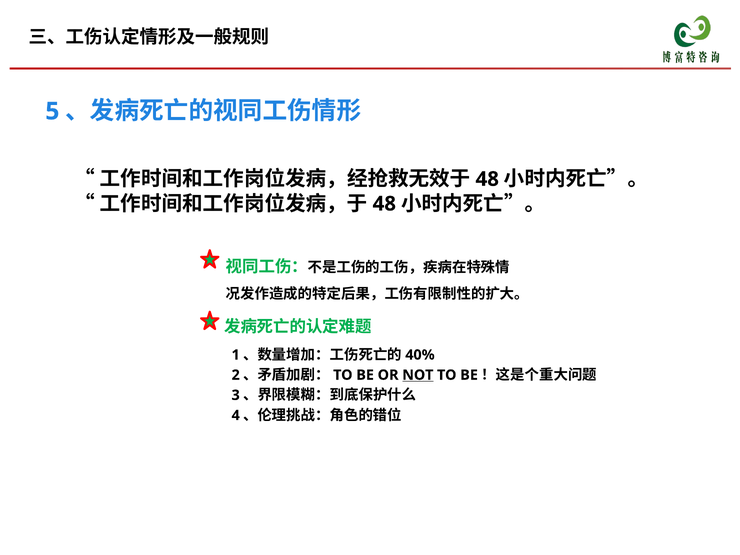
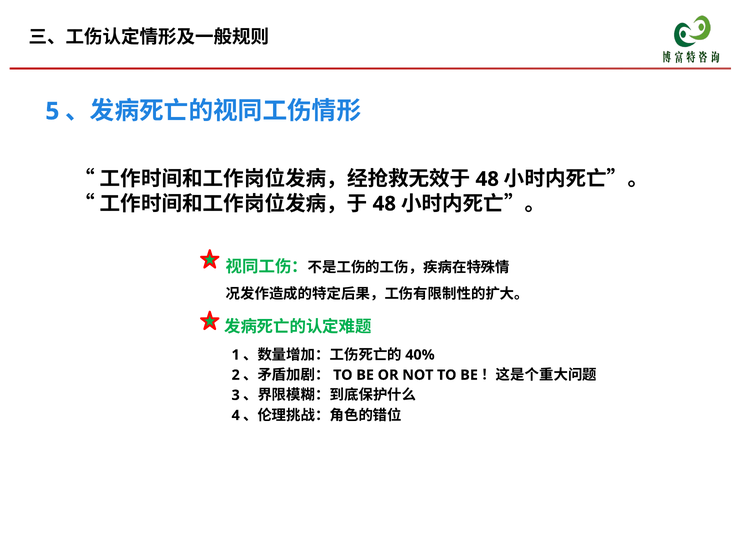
NOT underline: present -> none (418, 375)
